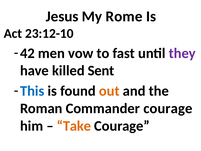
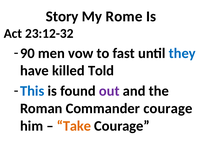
Jesus: Jesus -> Story (62, 16)
23:12-10: 23:12-10 -> 23:12-32 (49, 33)
42: 42 -> 90 (27, 53)
they colour: purple -> blue (182, 53)
Sent: Sent -> Told (101, 71)
out colour: orange -> purple (109, 91)
